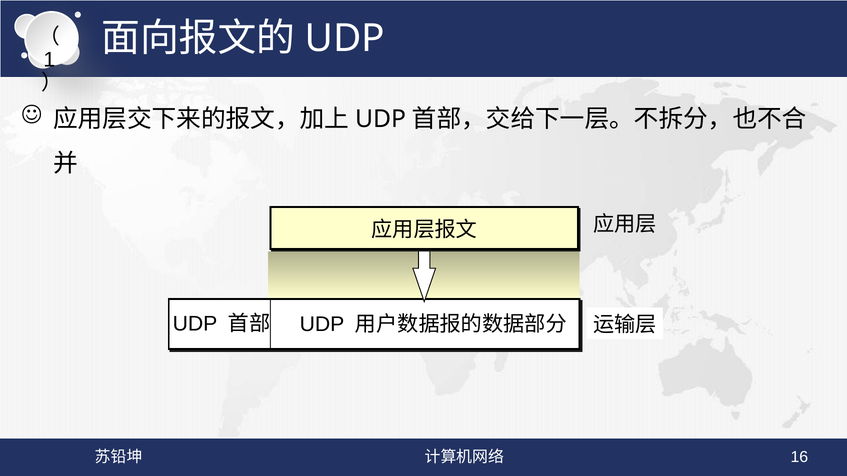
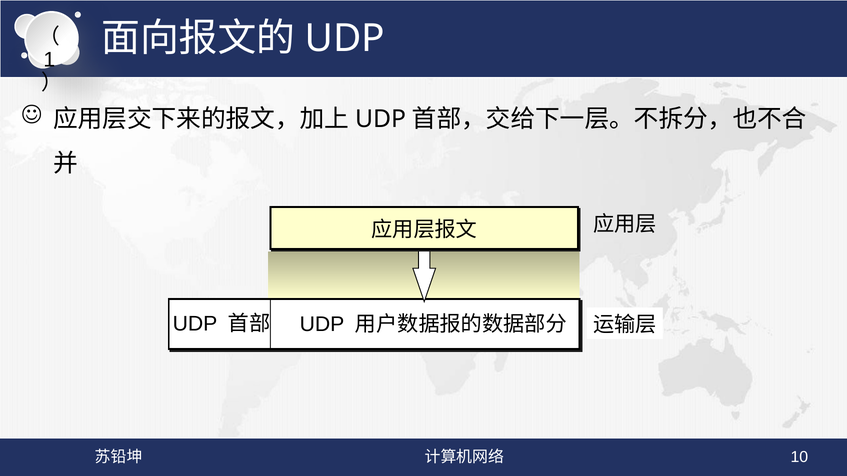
16: 16 -> 10 (799, 458)
